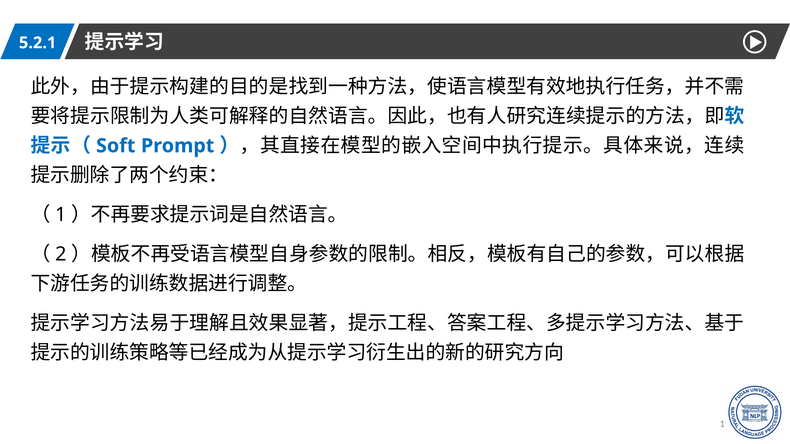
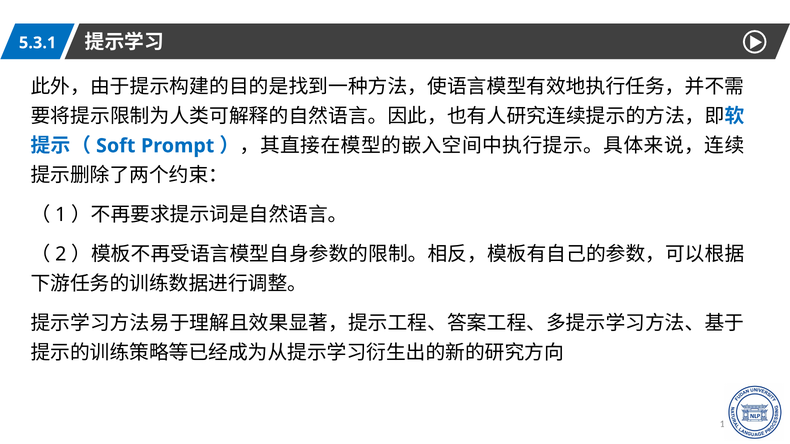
5.2.1: 5.2.1 -> 5.3.1 (38, 43)
